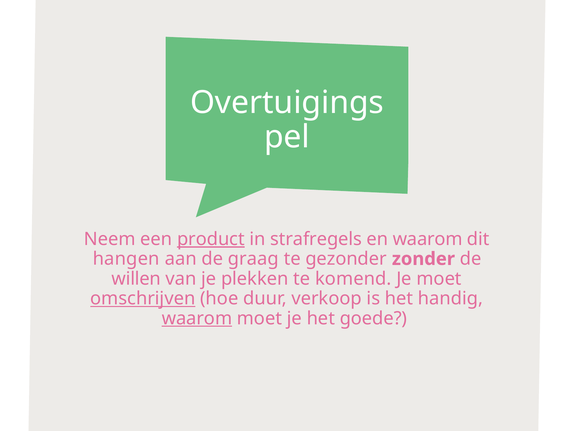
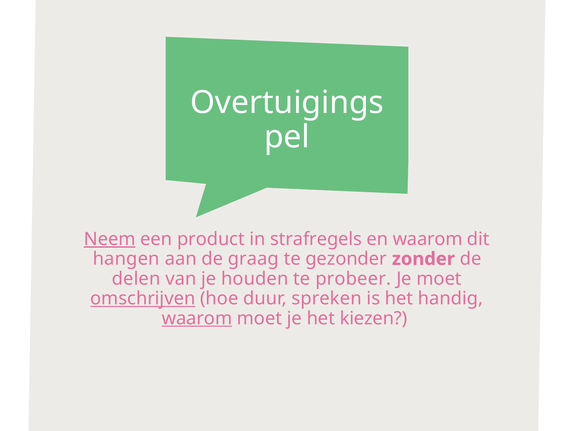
Neem underline: none -> present (110, 239)
product underline: present -> none (211, 239)
willen: willen -> delen (136, 278)
plekken: plekken -> houden (255, 278)
komend: komend -> probeer (353, 278)
verkoop: verkoop -> spreken (327, 298)
goede: goede -> kiezen (373, 318)
